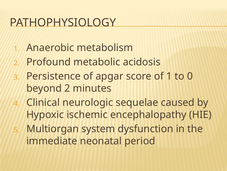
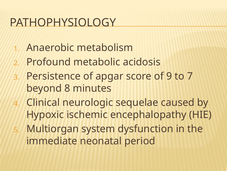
of 1: 1 -> 9 (169, 76)
0: 0 -> 7 (190, 76)
beyond 2: 2 -> 8 (67, 88)
